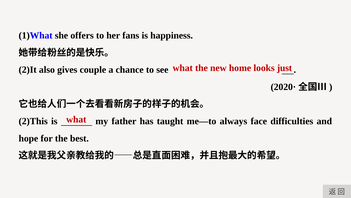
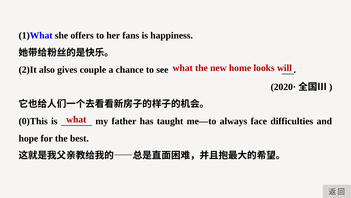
just: just -> will (284, 68)
2)This: 2)This -> 0)This (33, 121)
